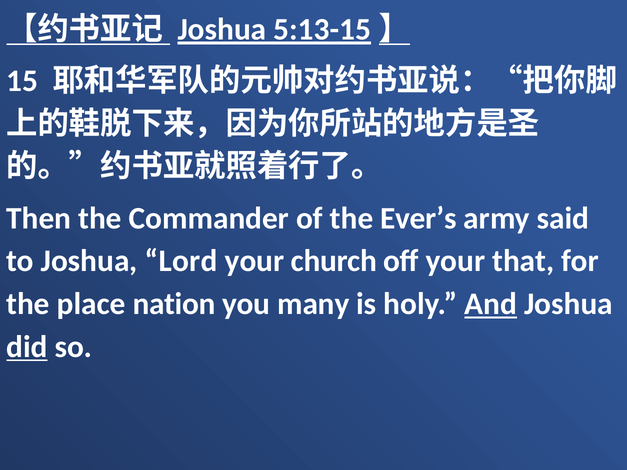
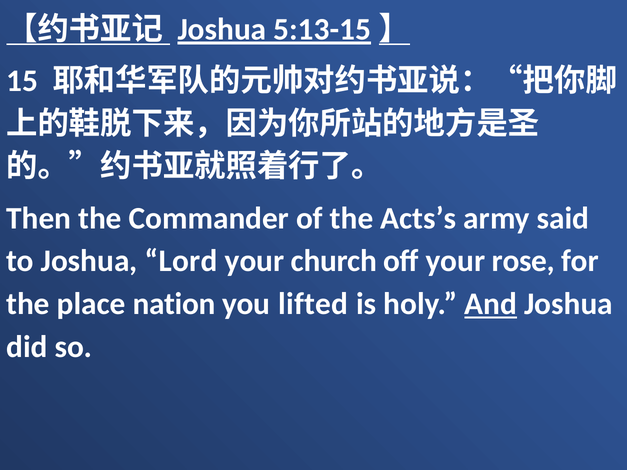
Ever’s: Ever’s -> Acts’s (418, 218)
that: that -> rose (523, 261)
many: many -> lifted (313, 304)
did underline: present -> none (27, 347)
